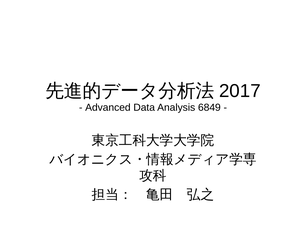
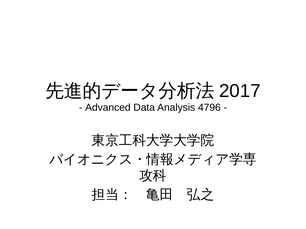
6849: 6849 -> 4796 (209, 108)
